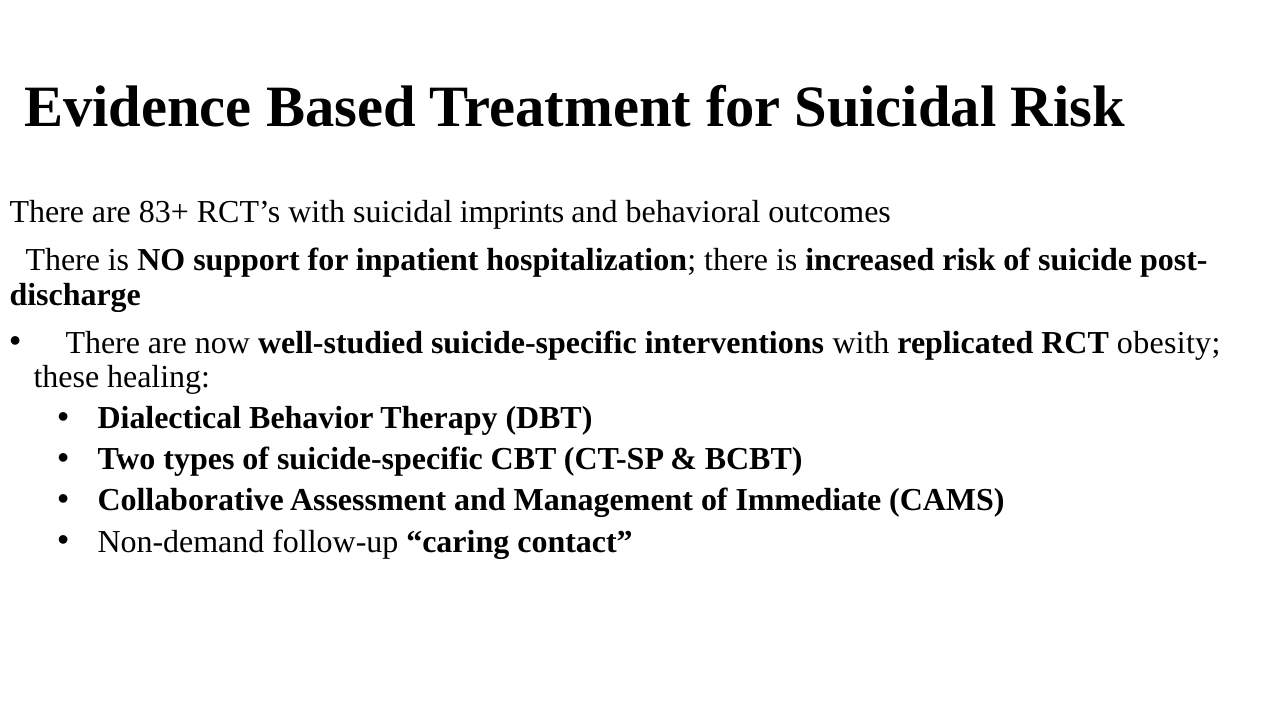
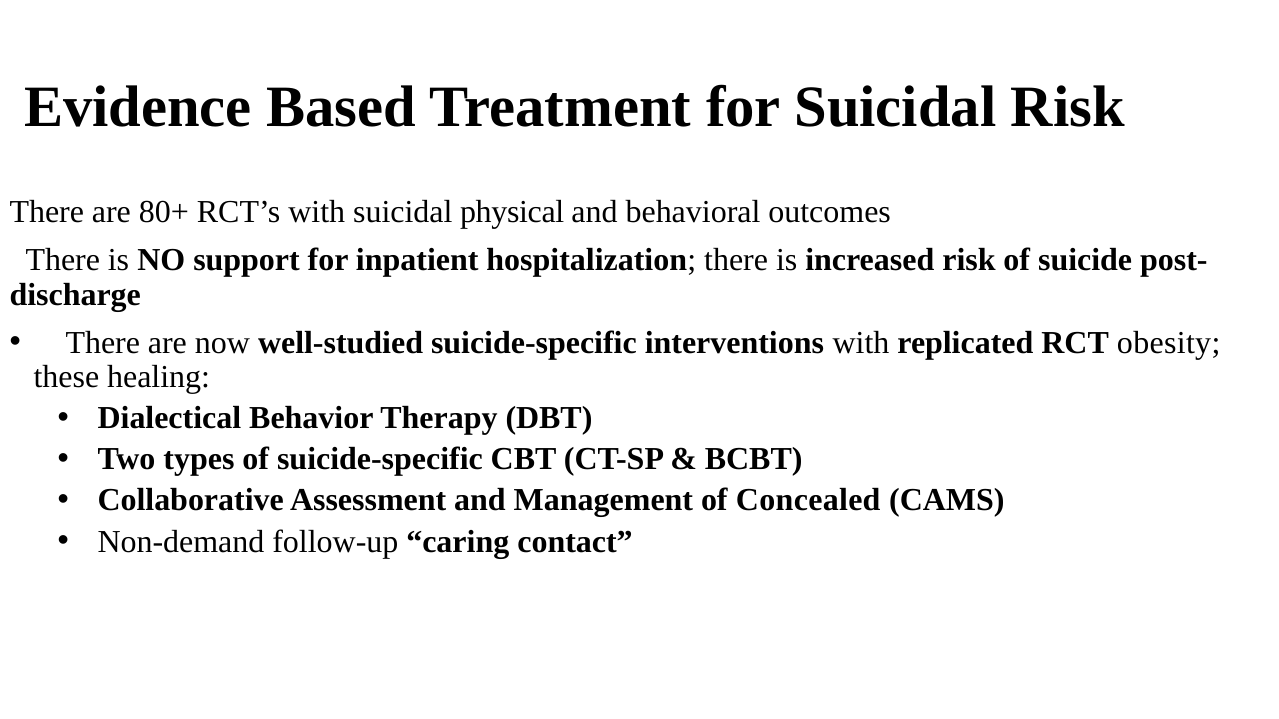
83+: 83+ -> 80+ (164, 213)
imprints: imprints -> physical (512, 213)
Immediate: Immediate -> Concealed (808, 501)
